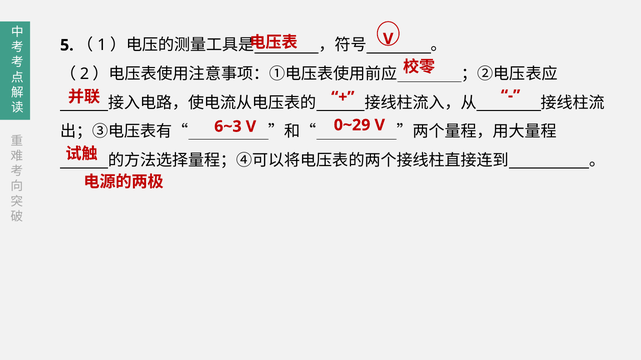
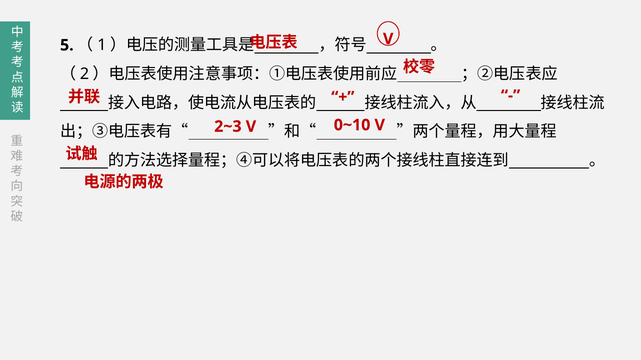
6~3: 6~3 -> 2~3 (228, 127)
0~29: 0~29 -> 0~10 (352, 125)
